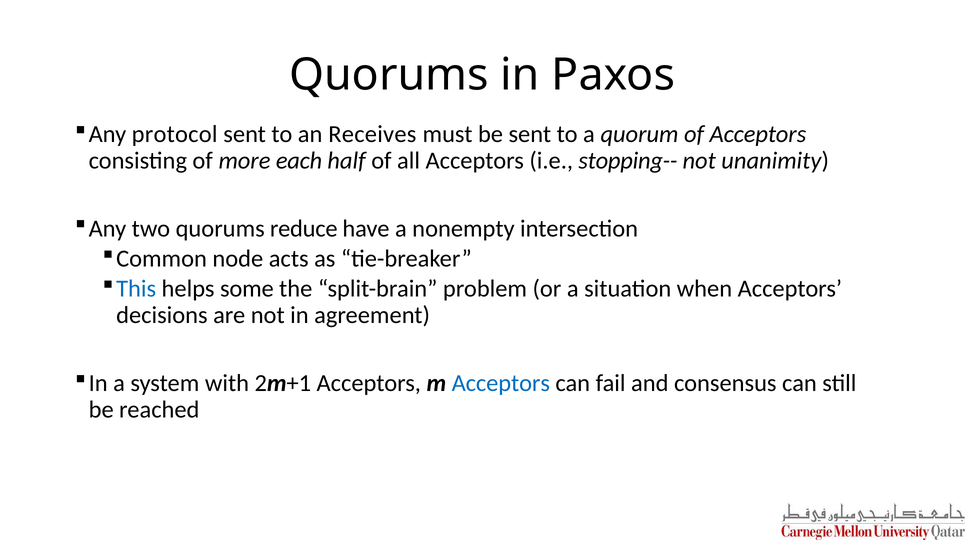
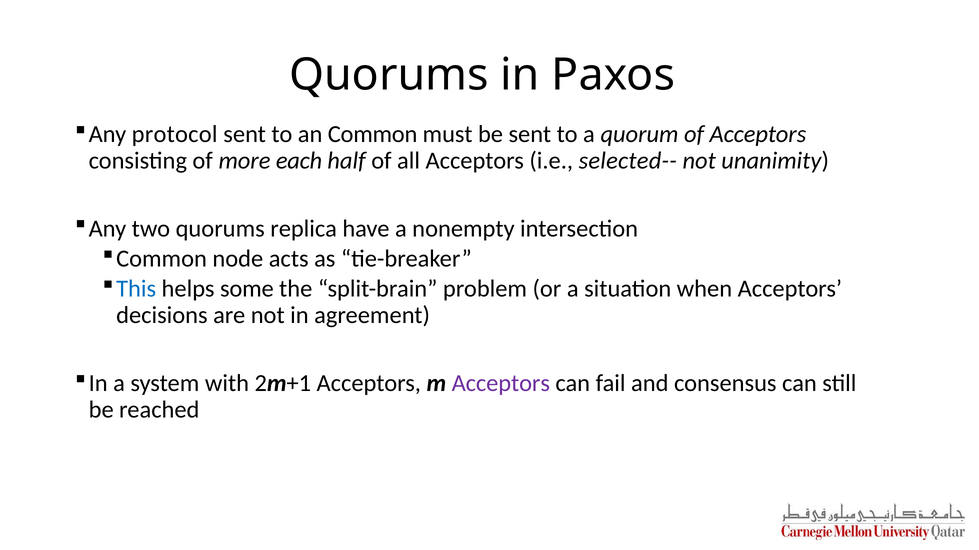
an Receives: Receives -> Common (373, 134)
stopping--: stopping-- -> selected-- (628, 161)
reduce: reduce -> replica (304, 229)
Acceptors colour: blue -> purple (501, 384)
